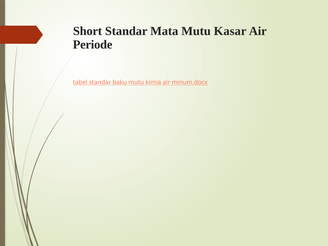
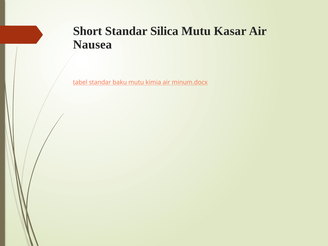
Mata: Mata -> Silica (164, 31)
Periode: Periode -> Nausea (92, 45)
